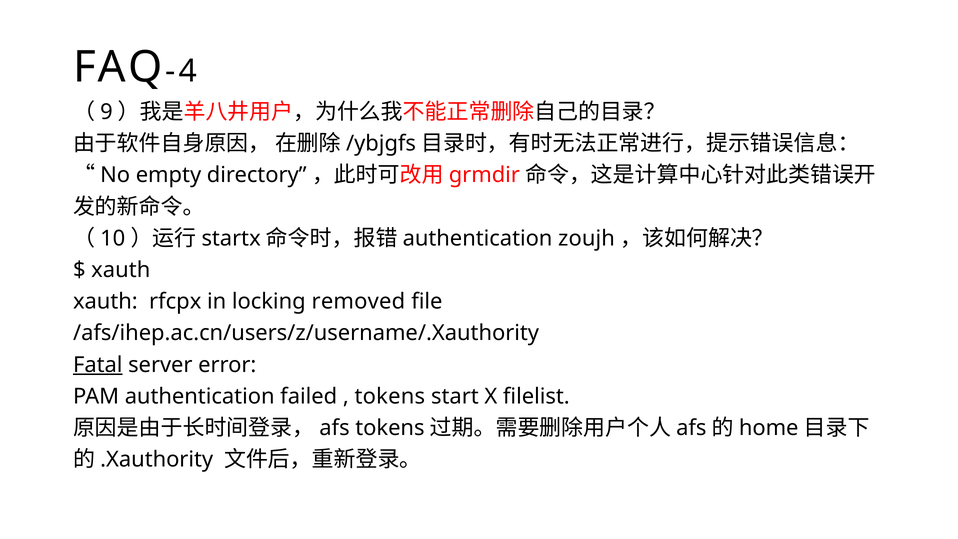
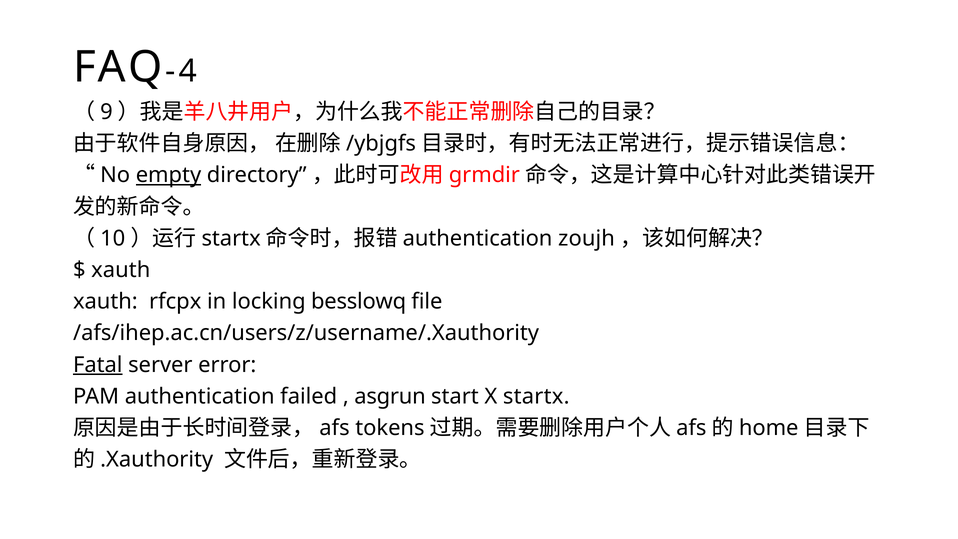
empty underline: none -> present (168, 175)
removed: removed -> besslowq (359, 302)
tokens: tokens -> asgrun (390, 396)
X filelist: filelist -> startx (536, 396)
